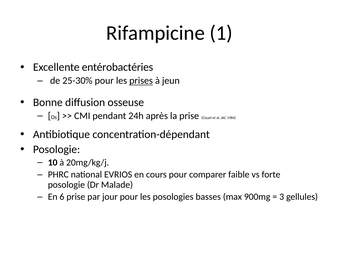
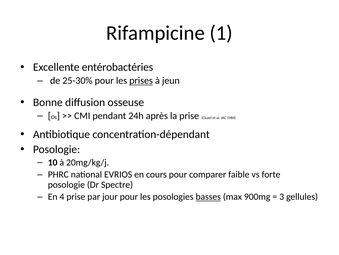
Malade: Malade -> Spectre (117, 184)
6: 6 -> 4 (62, 196)
basses underline: none -> present (208, 196)
